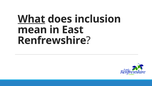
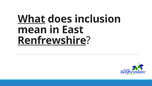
Renfrewshire underline: none -> present (52, 40)
